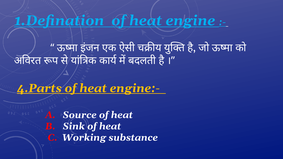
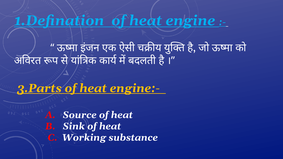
4.Parts: 4.Parts -> 3.Parts (39, 88)
